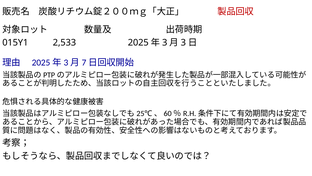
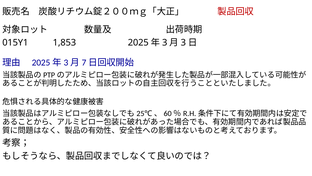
2,533: 2,533 -> 1,853 (64, 43)
